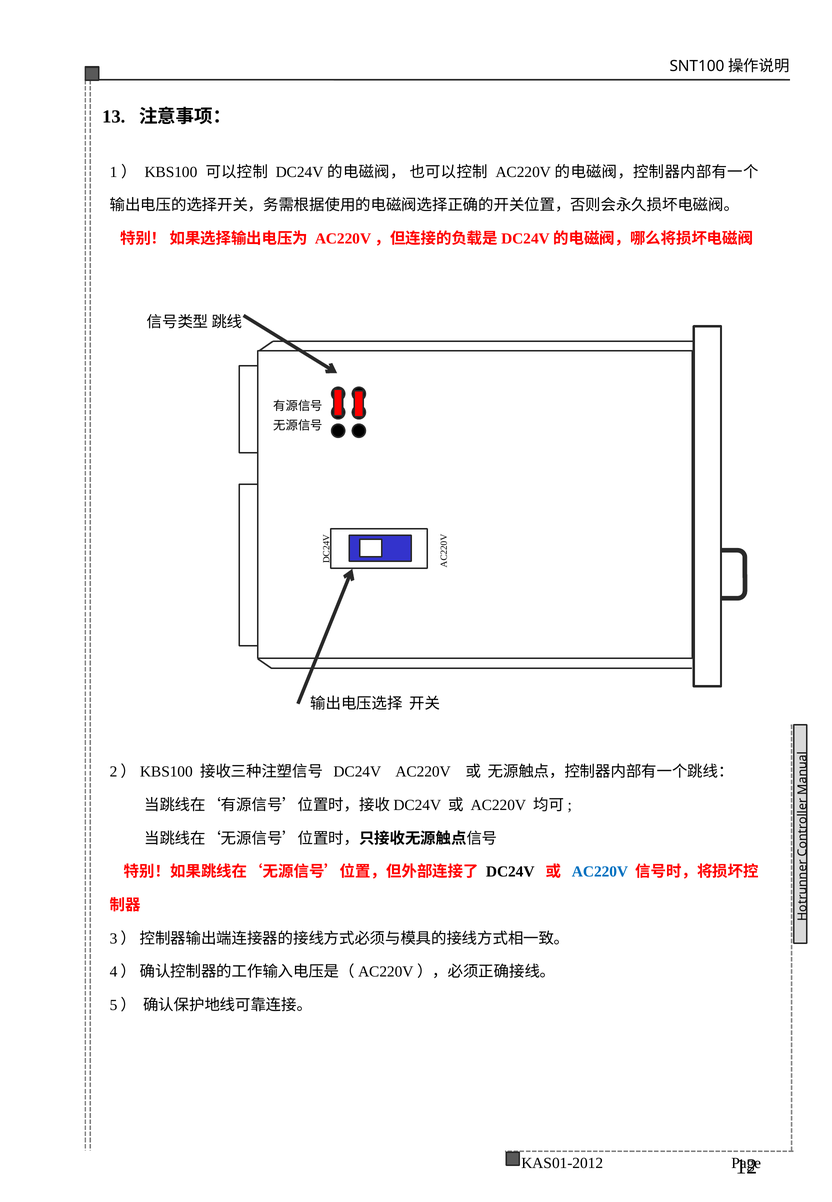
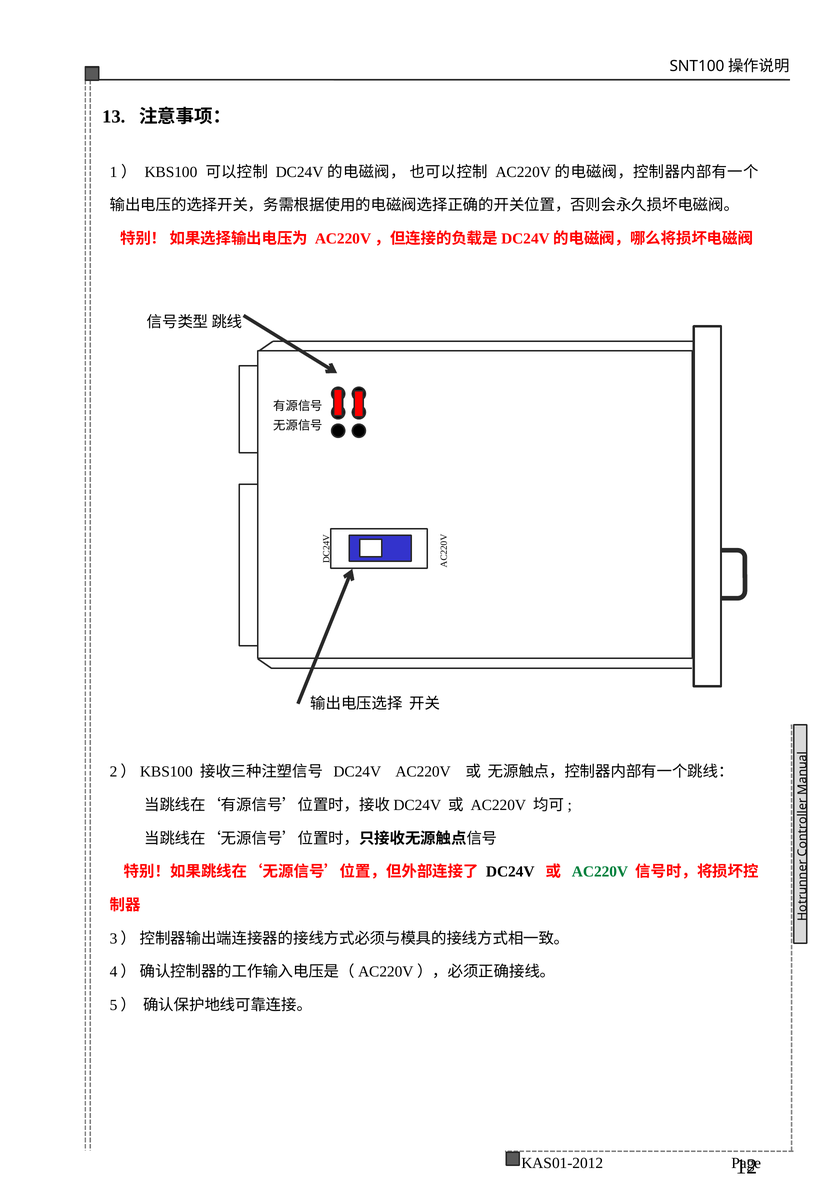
AC220V colour: blue -> green (600, 872)
